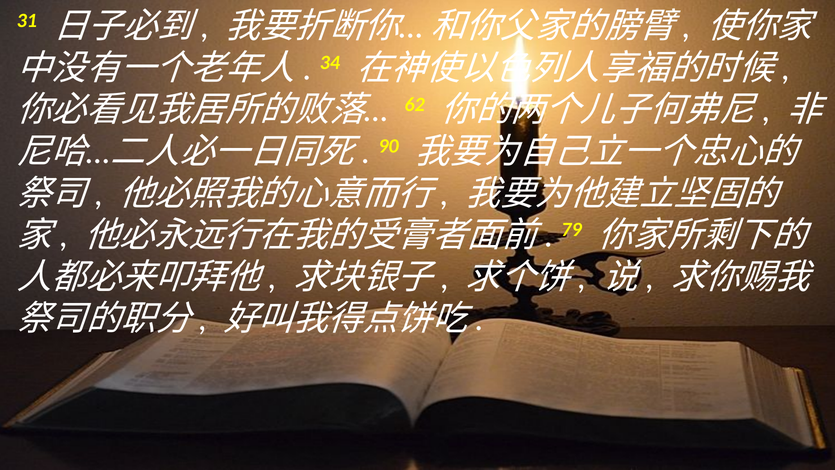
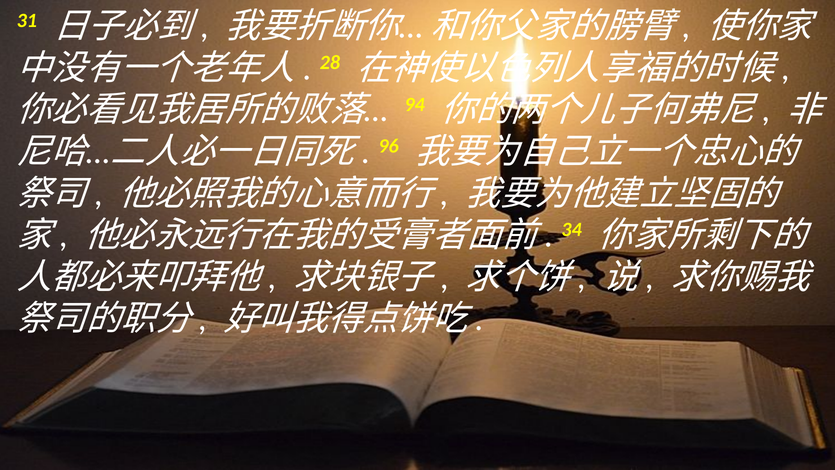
34: 34 -> 28 (330, 63)
62: 62 -> 94 (415, 104)
90: 90 -> 96 (389, 146)
79: 79 -> 34 (572, 230)
